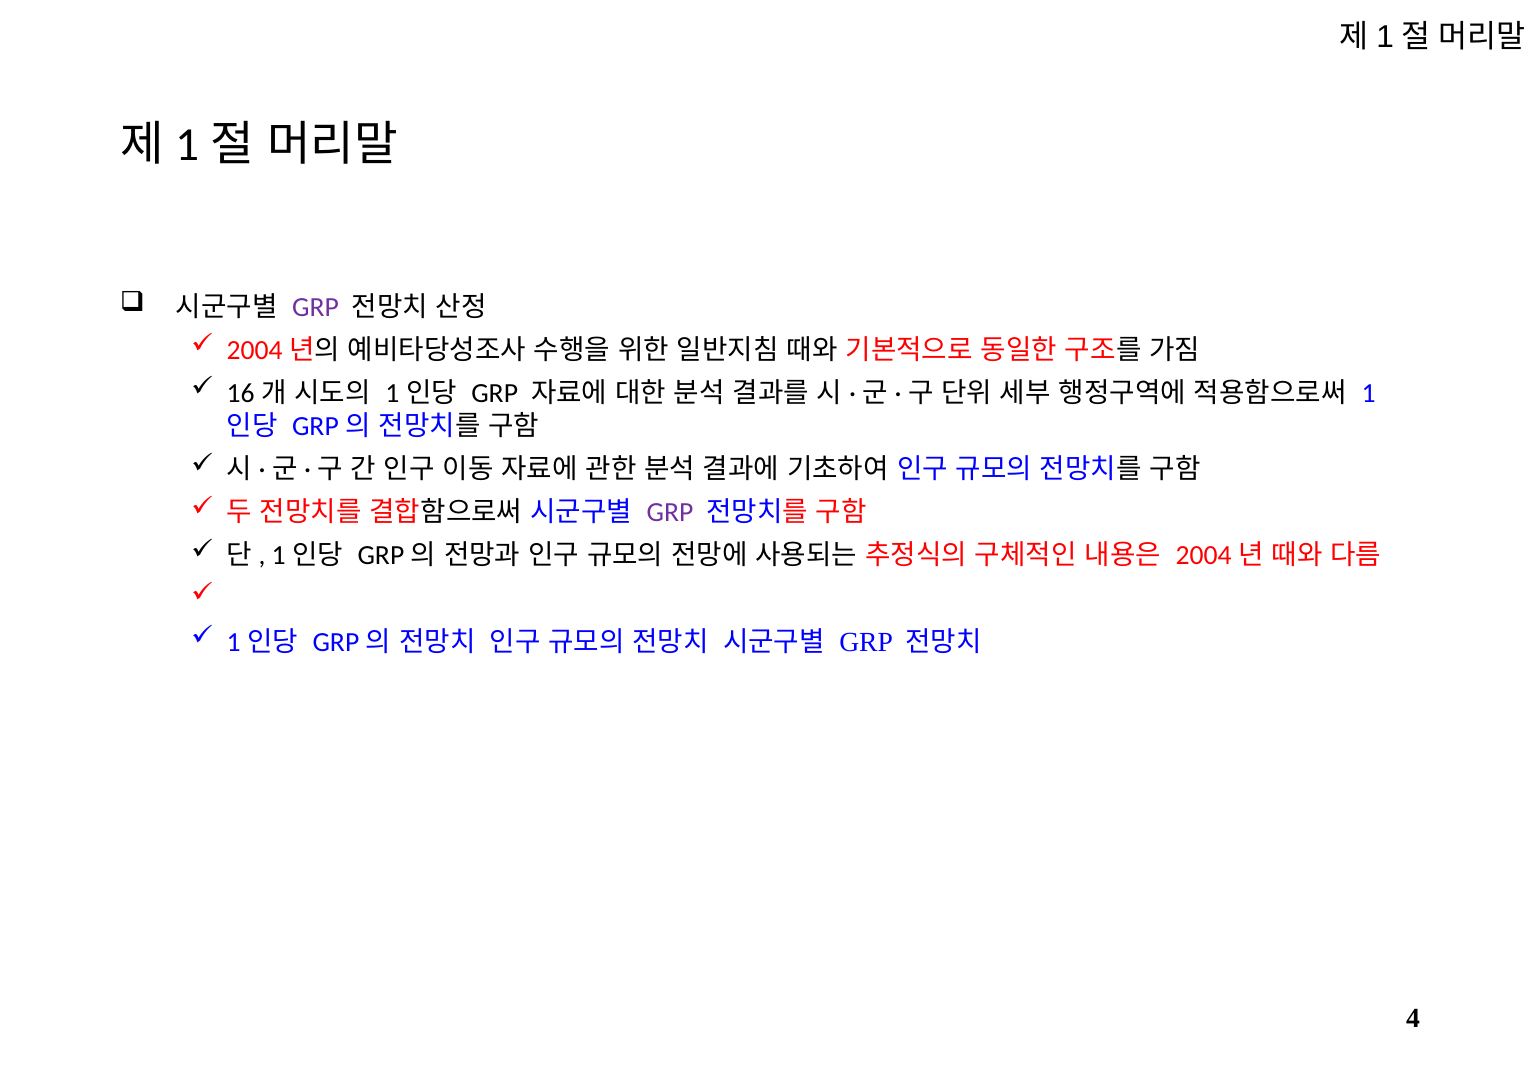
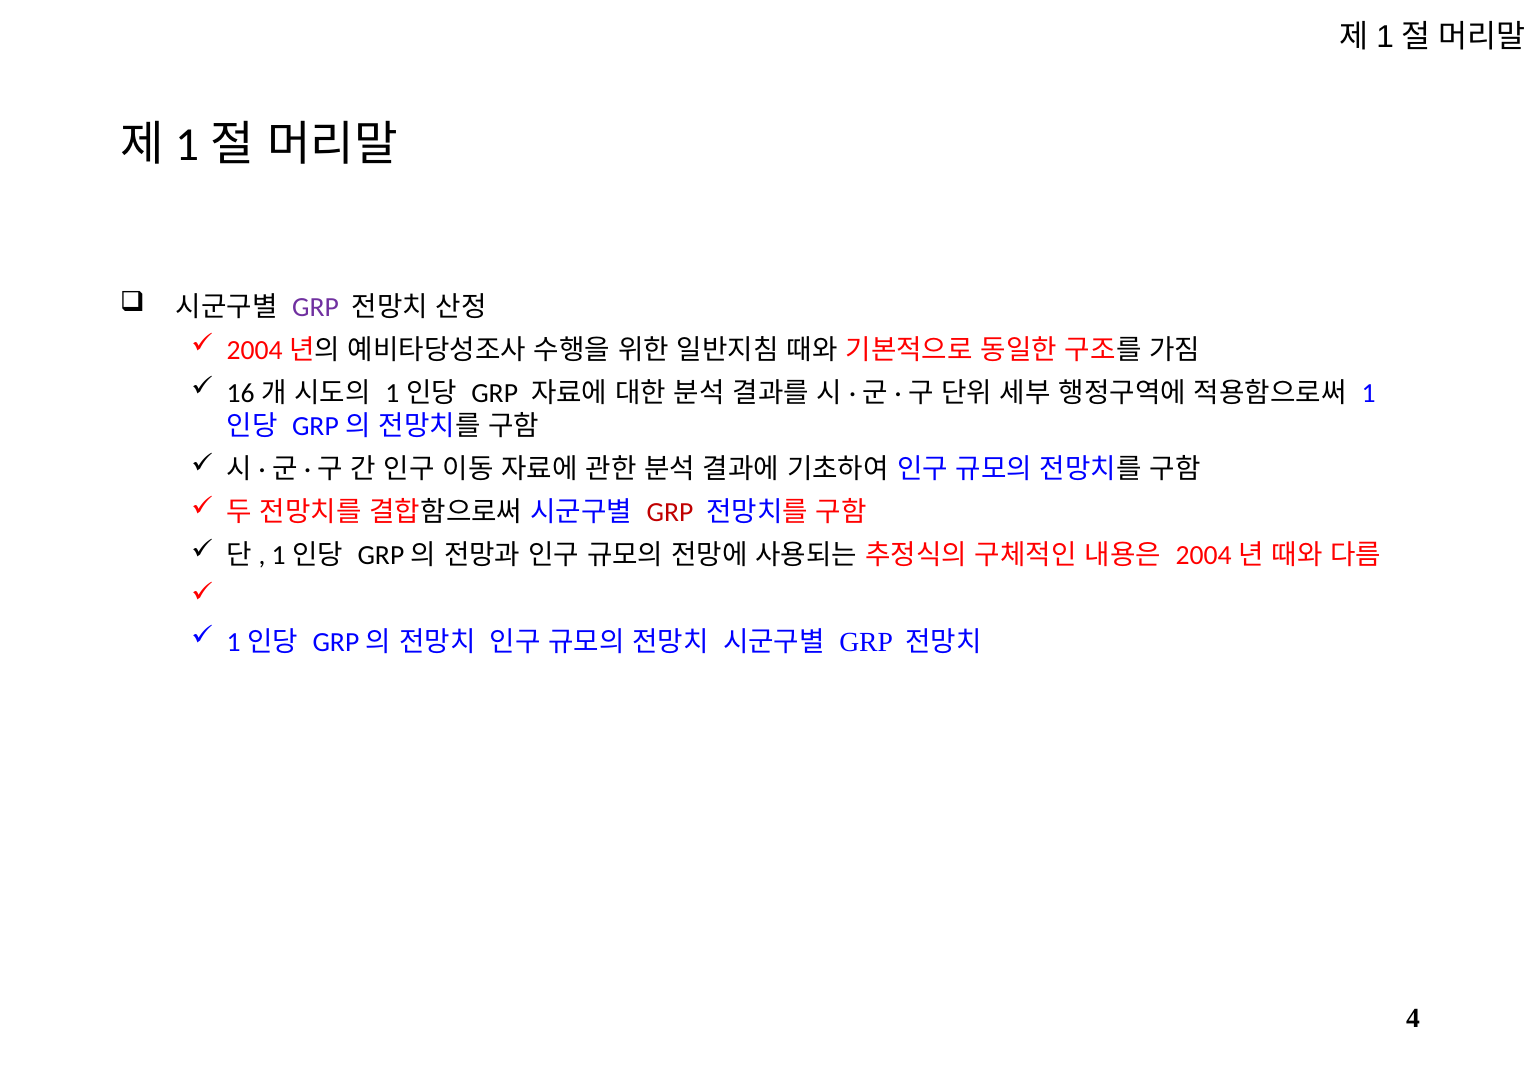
GRP colour: purple -> red (670, 513)
